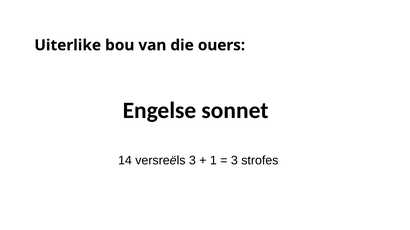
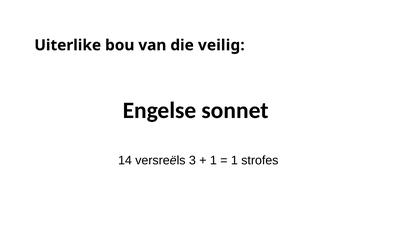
ouers: ouers -> veilig (221, 45)
3: 3 -> 1 (234, 161)
